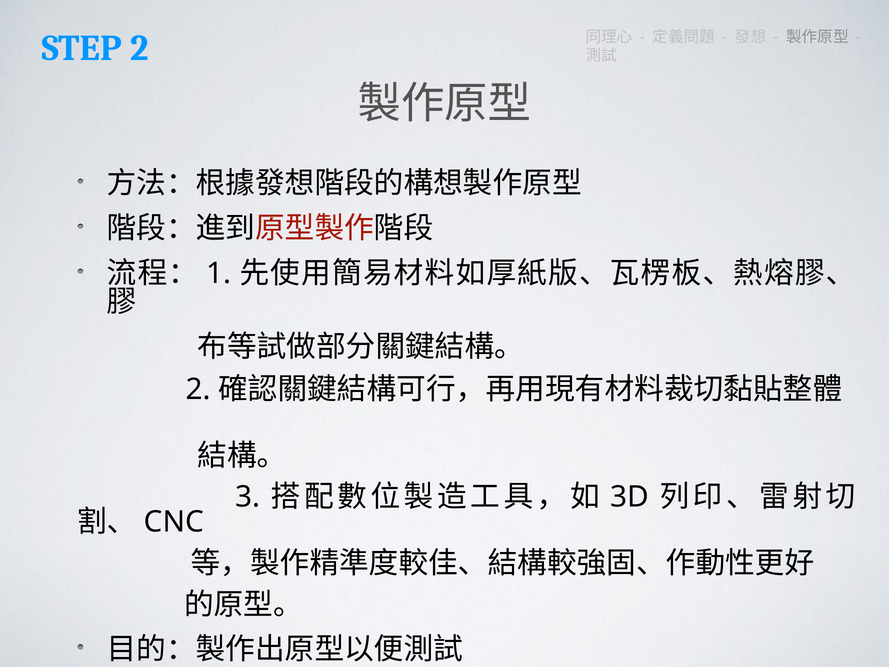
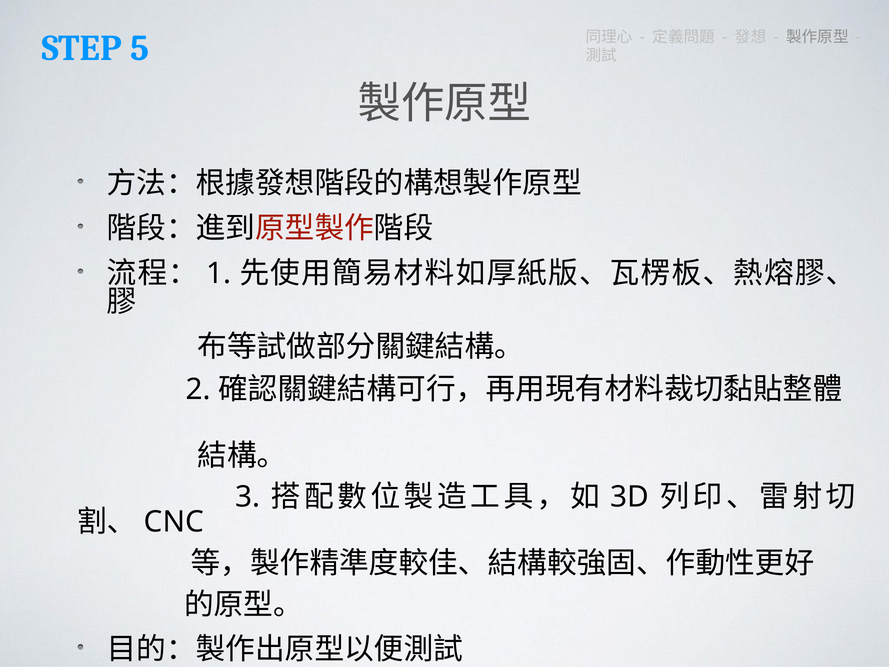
STEP 2: 2 -> 5 (140, 48)
